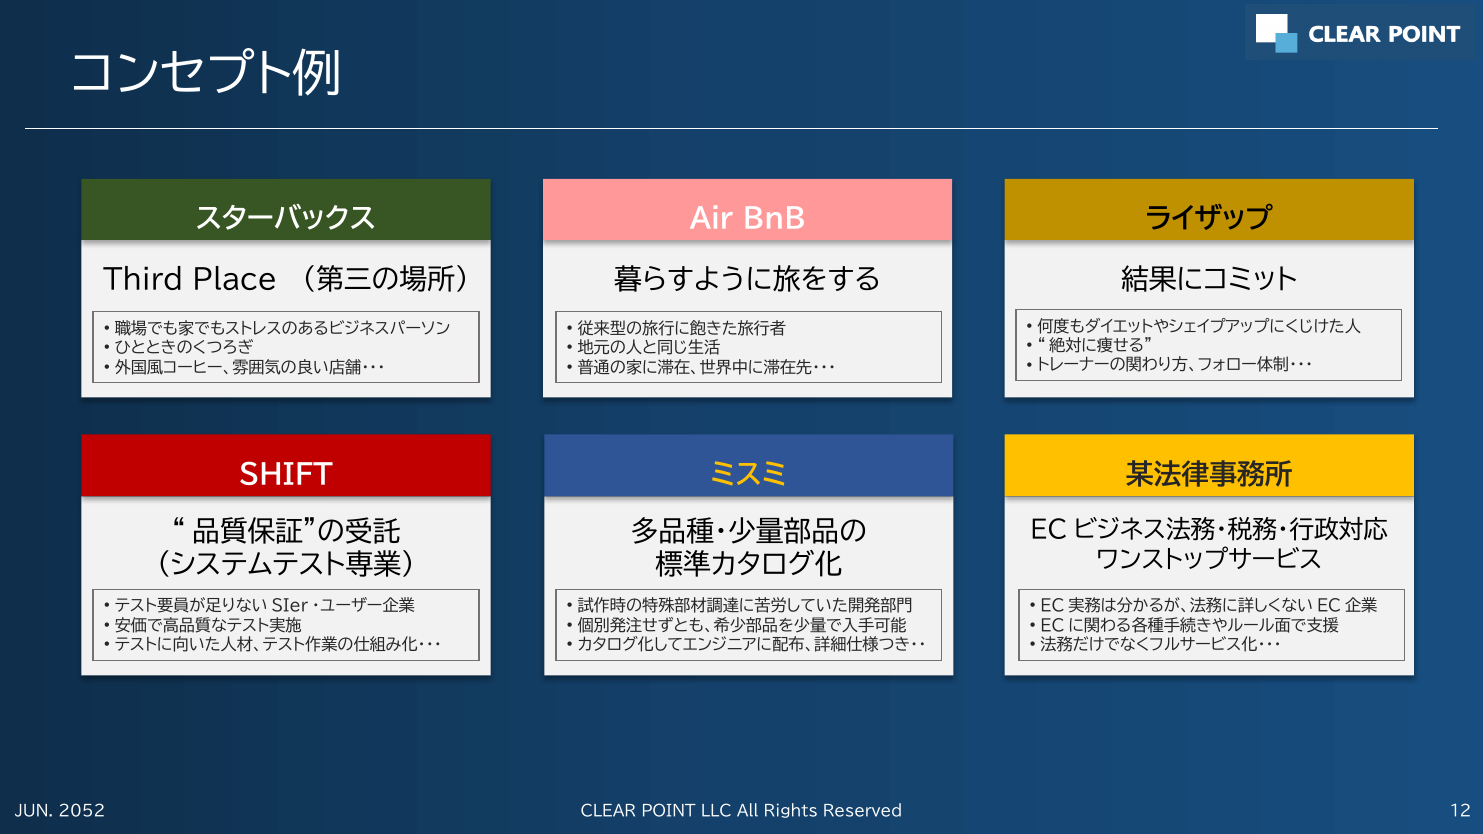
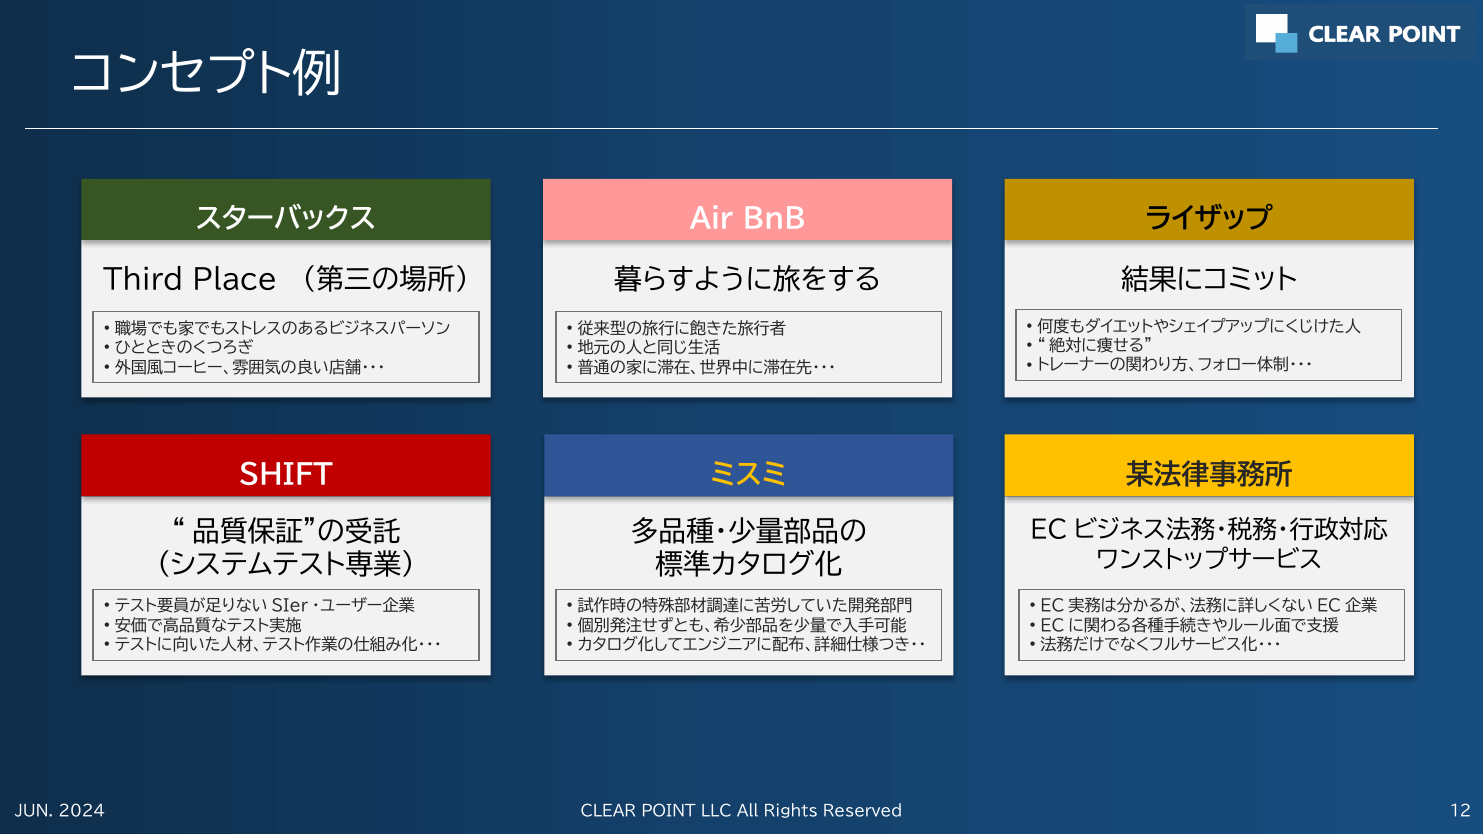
2052: 2052 -> 2024 (82, 812)
